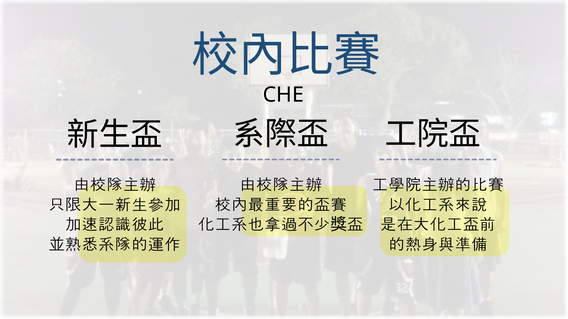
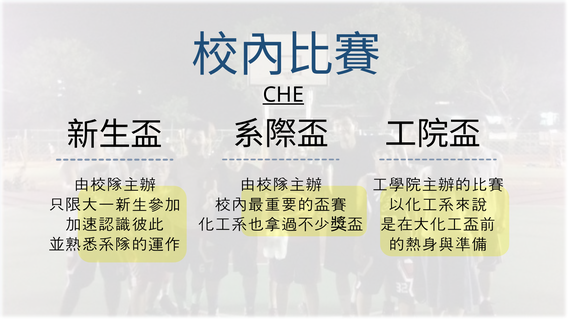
CHE underline: none -> present (283, 95)
